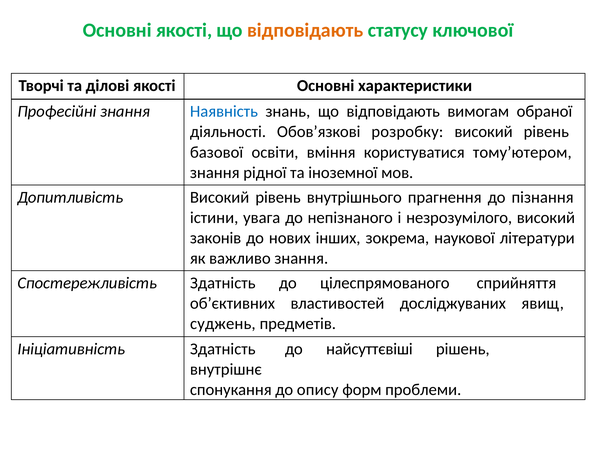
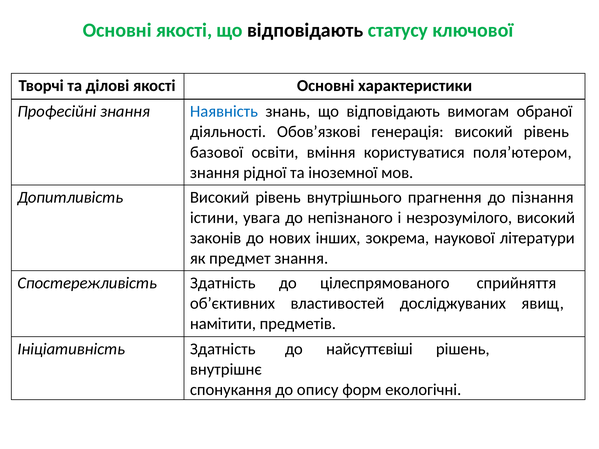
відповідають colour: orange -> black (305, 30)
розробку: розробку -> генерація (407, 132)
тому’ютером: тому’ютером -> поля’ютером (522, 152)
важливо: важливо -> предмет (240, 259)
суджень: суджень -> намітити (223, 324)
проблеми: проблеми -> екологічні (423, 390)
